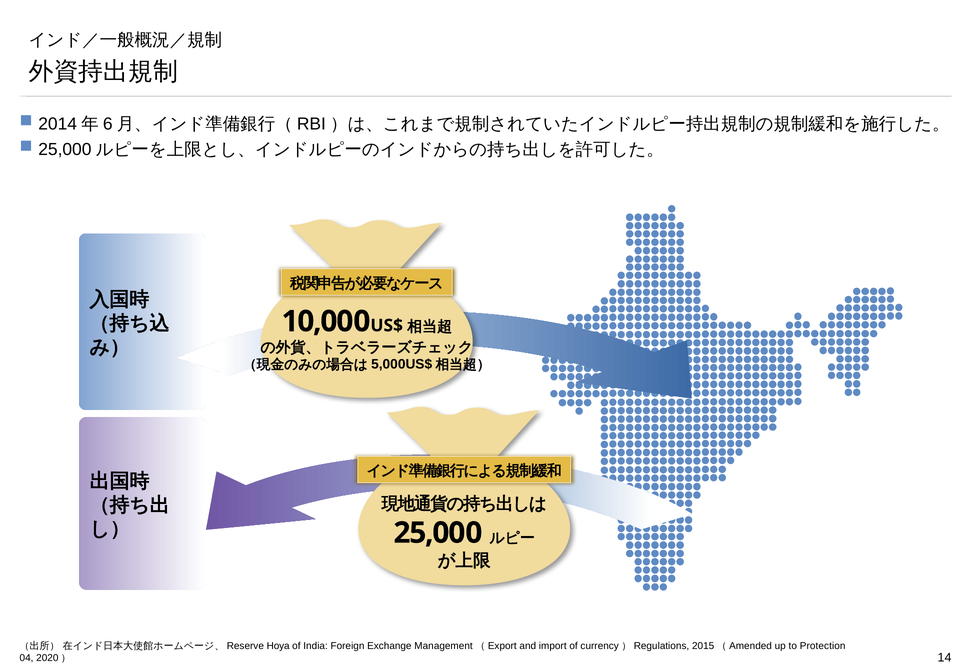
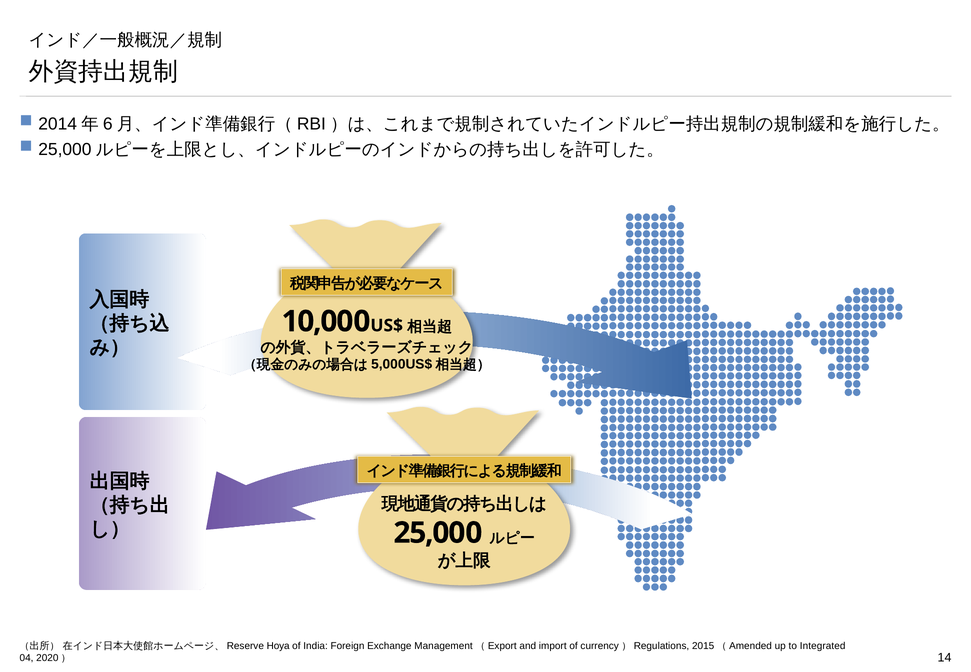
Protection: Protection -> Integrated (823, 646)
